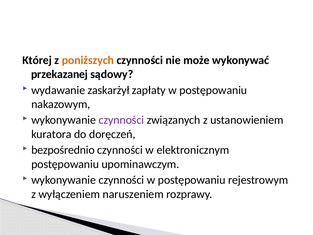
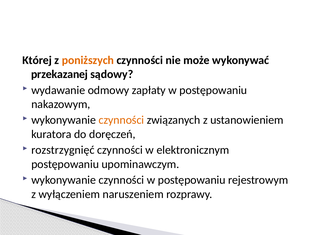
zaskarżył: zaskarżył -> odmowy (109, 90)
czynności colour: purple -> orange (121, 120)
bezpośrednio: bezpośrednio -> rozstrzygnięć (63, 150)
